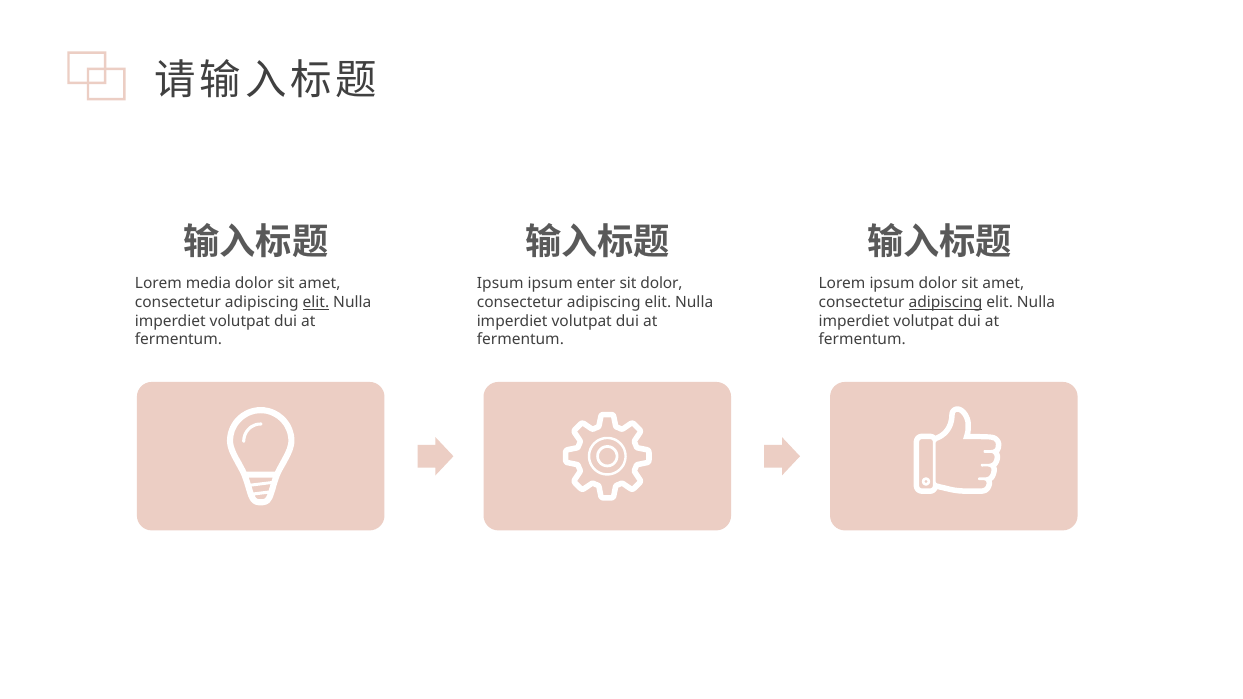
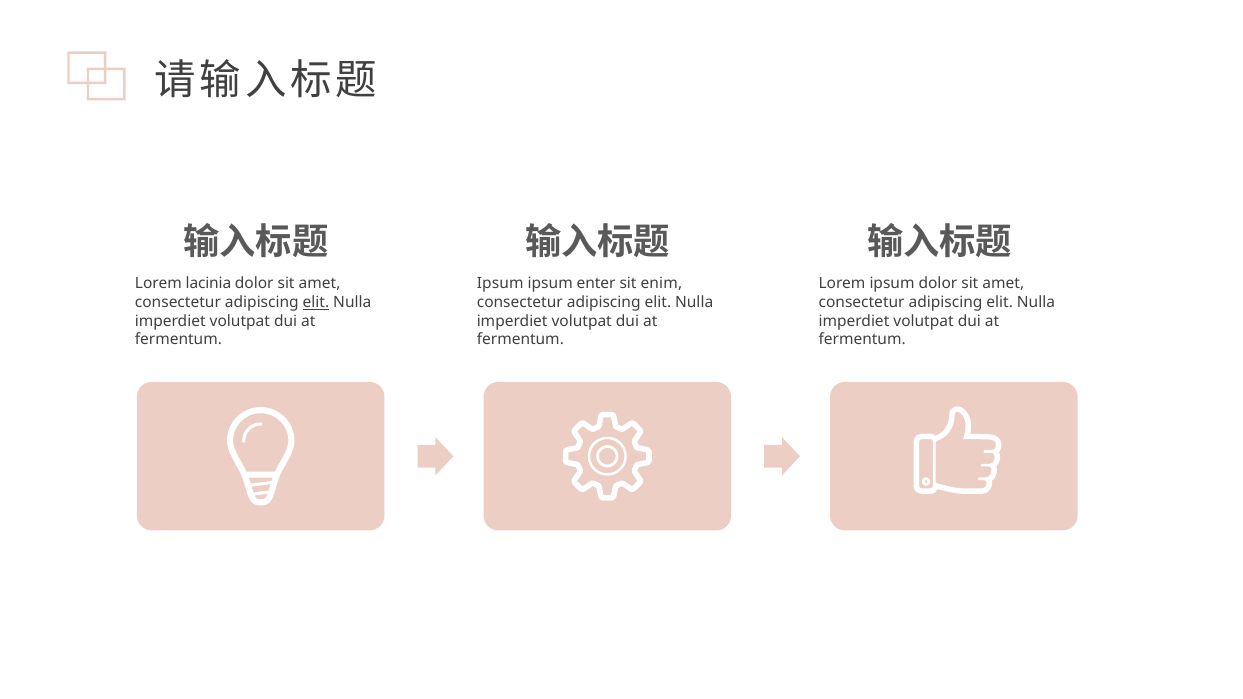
media: media -> lacinia (208, 284)
sit dolor: dolor -> enim (661, 284)
adipiscing underline: present -> none (946, 302)
